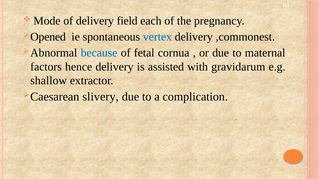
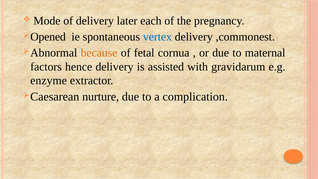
field: field -> later (127, 21)
because colour: blue -> orange (99, 53)
shallow: shallow -> enzyme (49, 81)
slivery: slivery -> nurture (101, 97)
